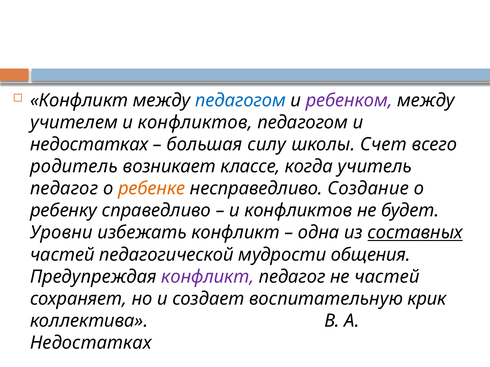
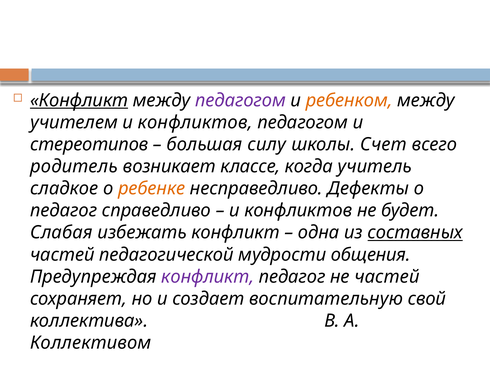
Конфликт underline: none -> present (79, 100)
педагогом colour: blue -> purple (241, 100)
ребенком colour: purple -> orange (349, 100)
недостатках: недостатках -> стереотипов (89, 145)
педагог: педагог -> сладкое (64, 189)
Создание: Создание -> Дефекты (368, 189)
ребенку: ребенку -> педагог (64, 211)
Уровни: Уровни -> Слабая (61, 233)
крик: крик -> свой (427, 299)
Недостатках: Недостатках -> Коллективом (91, 343)
